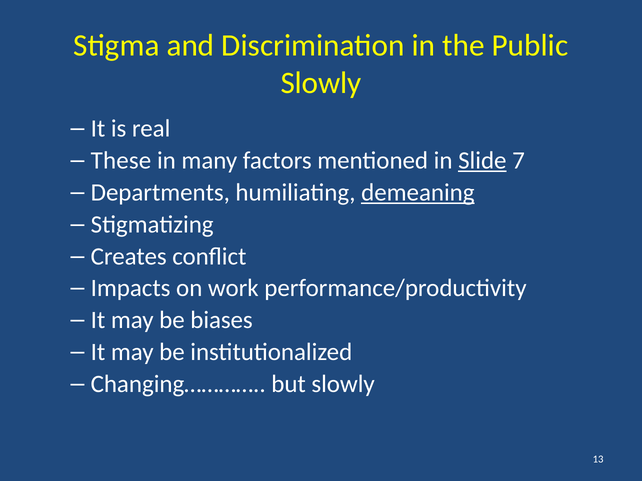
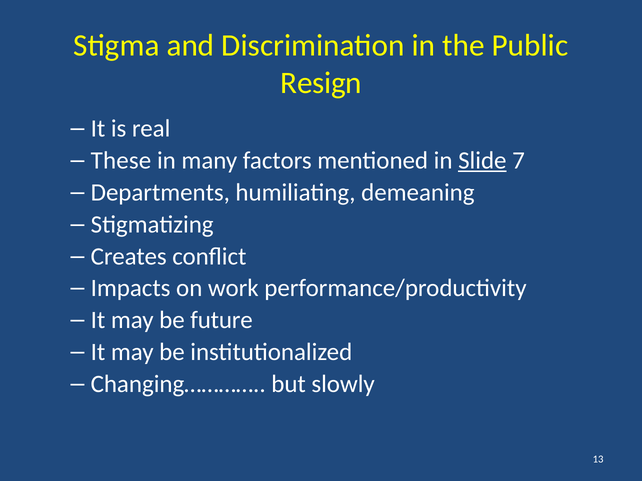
Slowly: Slowly -> Resign (321, 83)
demeaning underline: present -> none (418, 193)
biases: biases -> future (222, 320)
